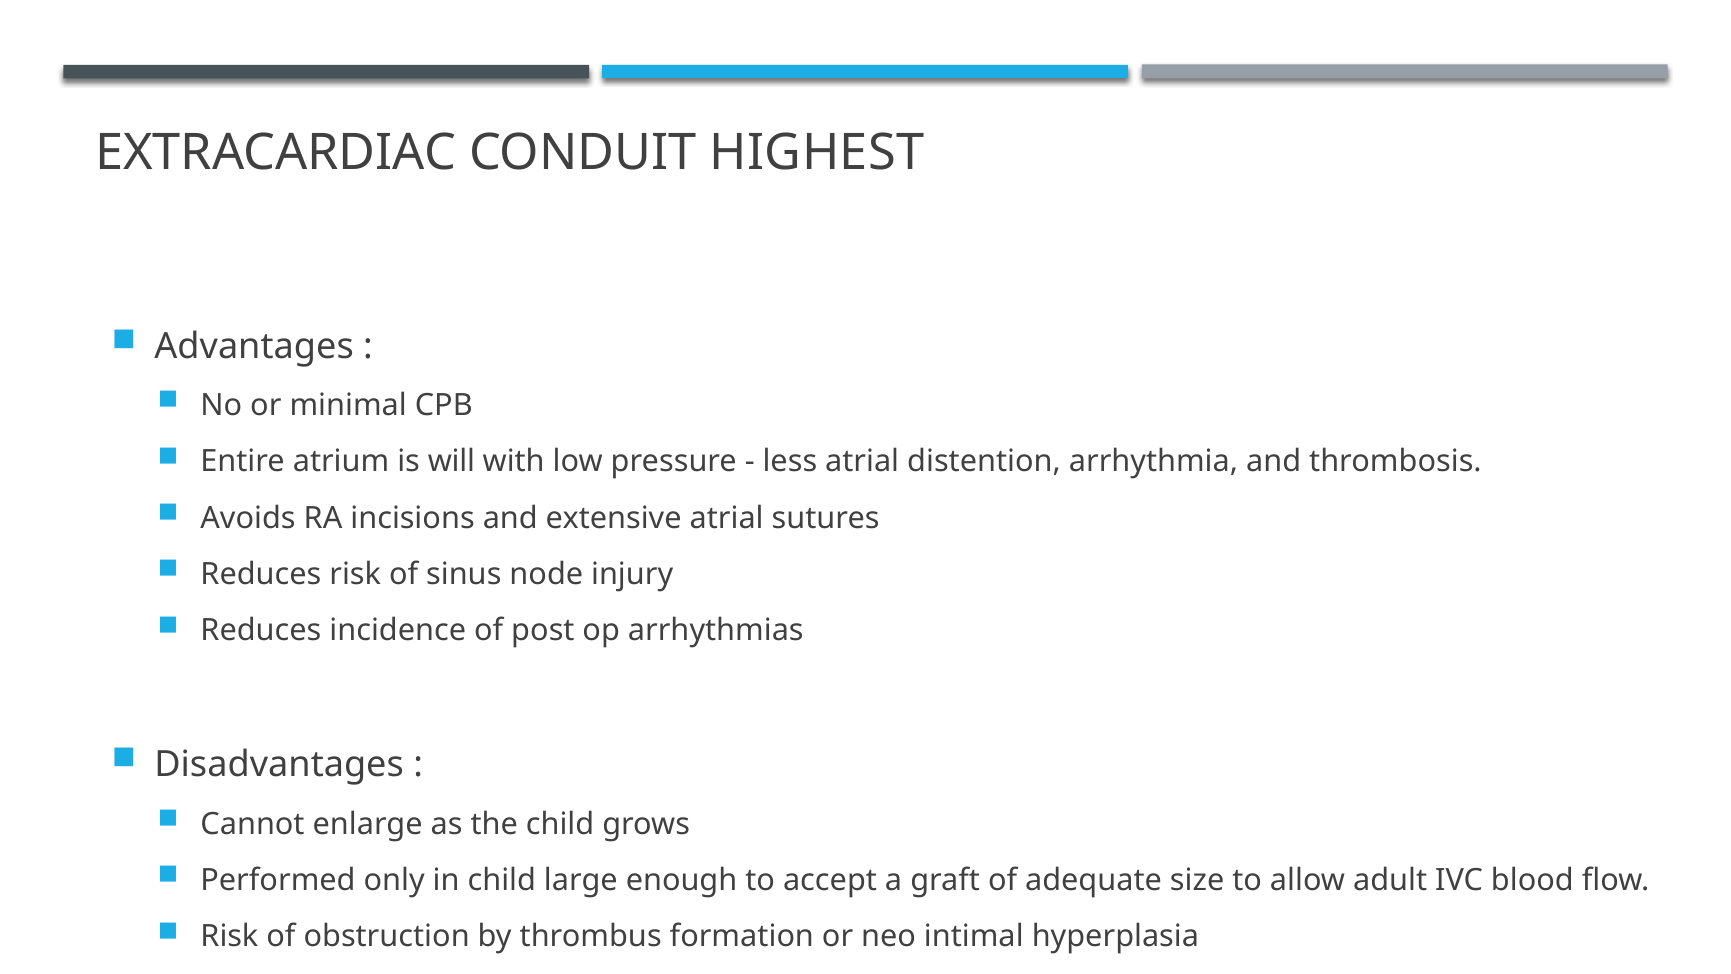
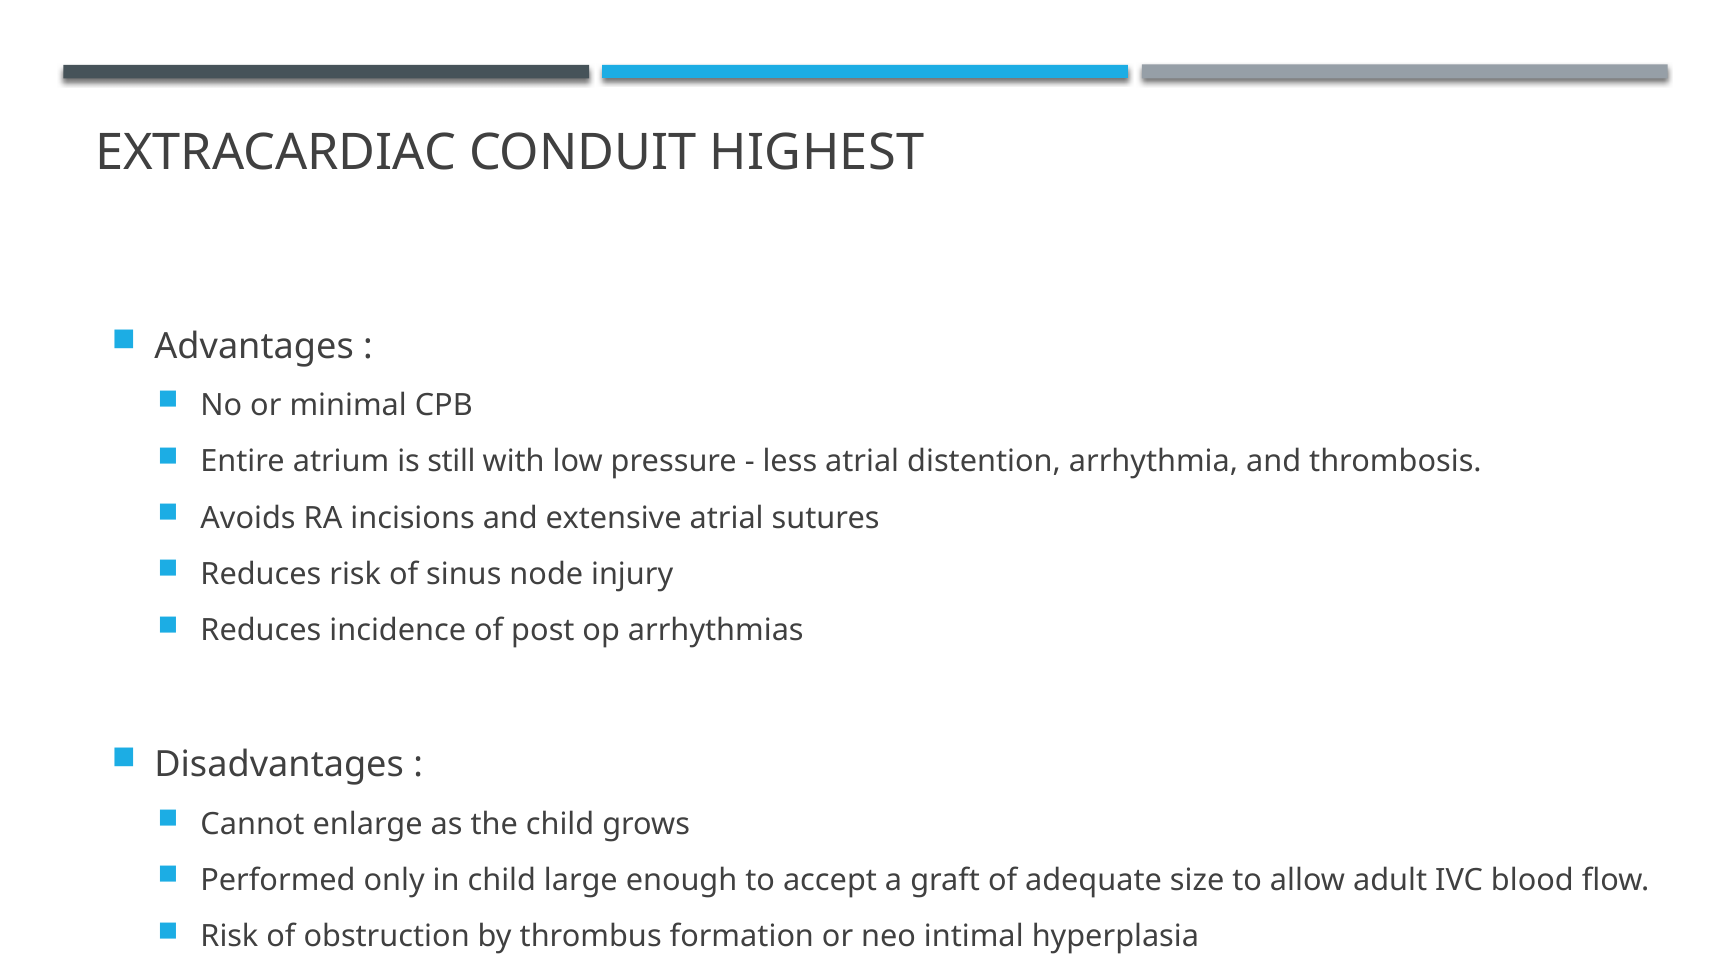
will: will -> still (451, 461)
